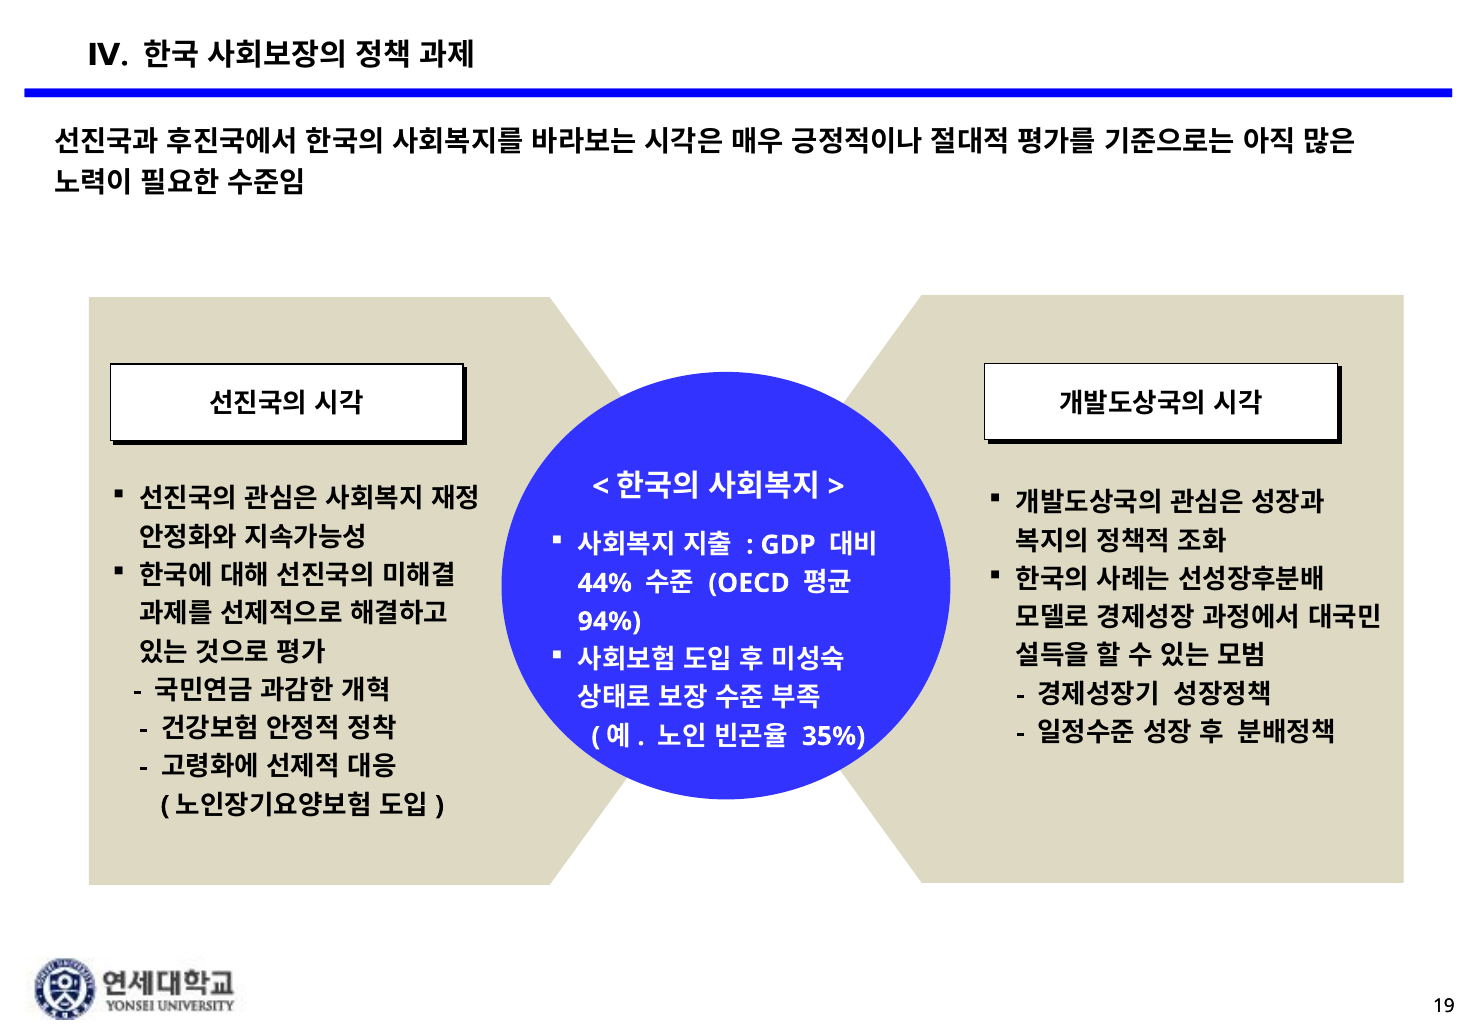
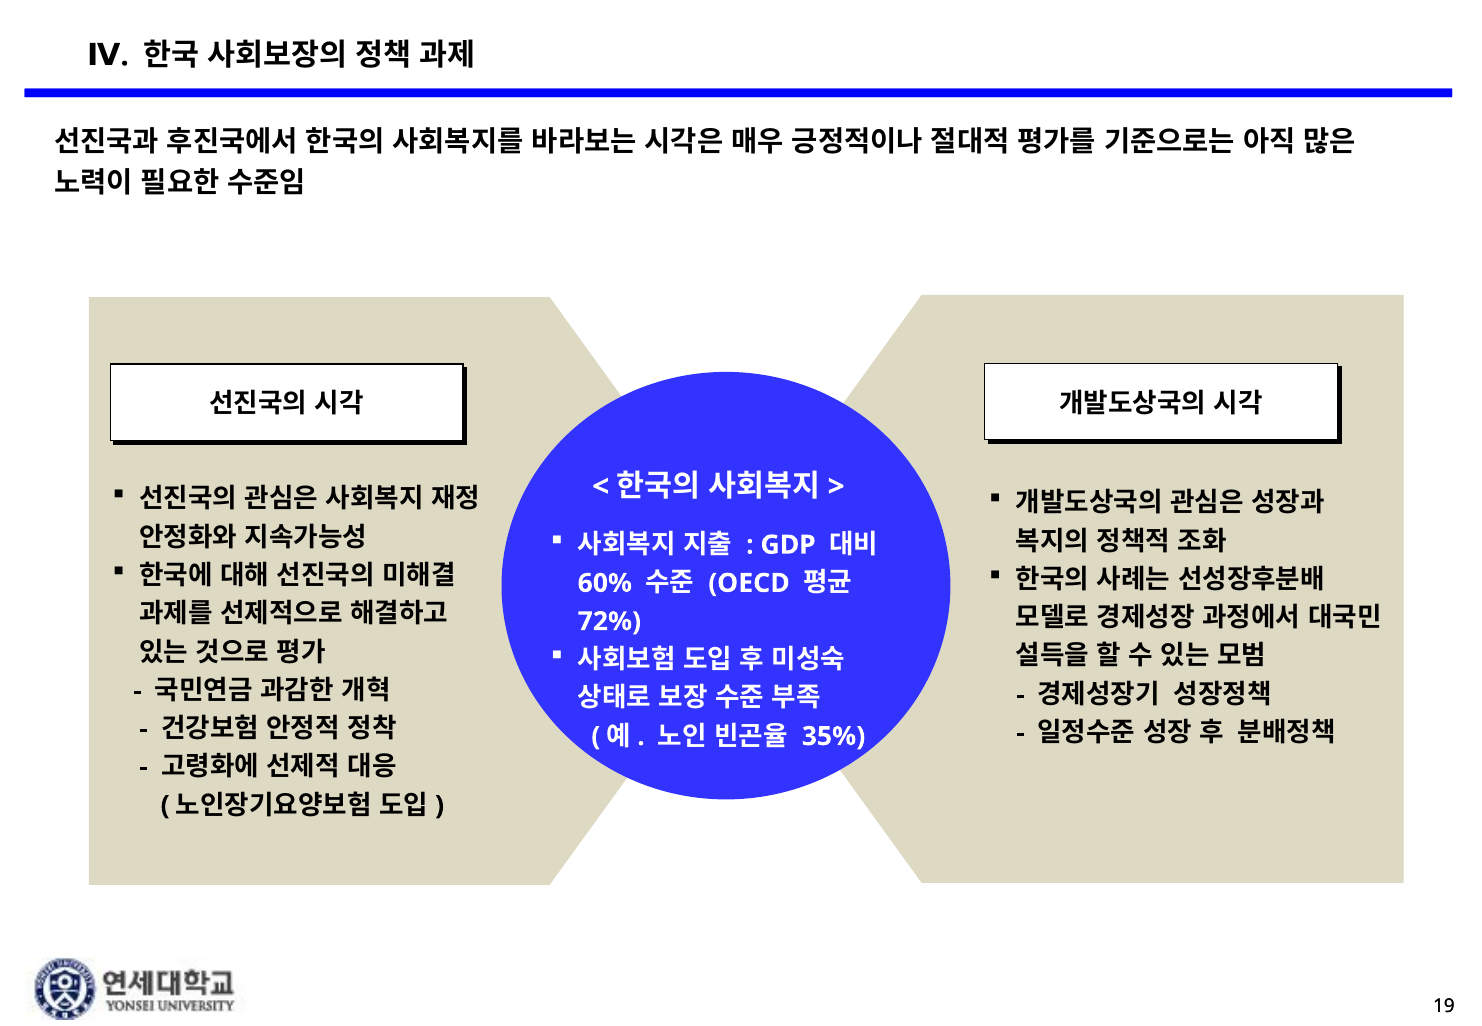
44%: 44% -> 60% (605, 583)
94%: 94% -> 72% (609, 622)
